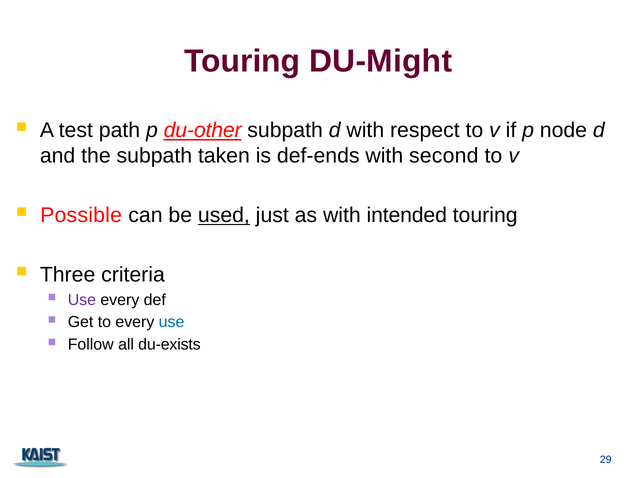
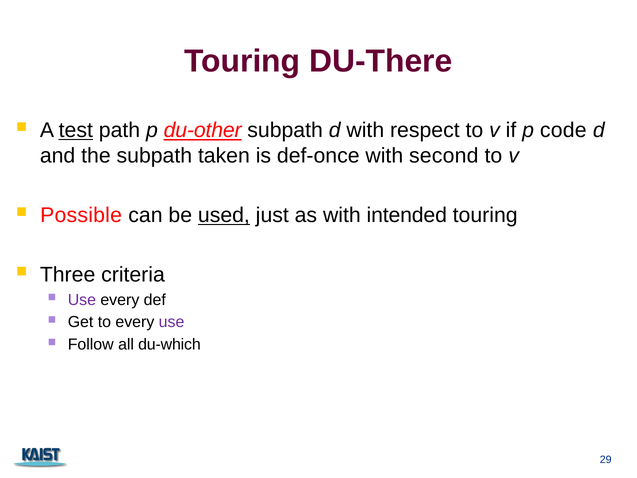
DU-Might: DU-Might -> DU-There (381, 61)
test underline: none -> present (76, 130)
node: node -> code (563, 130)
def-ends: def-ends -> def-once (318, 156)
use colour: blue -> purple (172, 322)
du-exists: du-exists -> du-which (169, 344)
